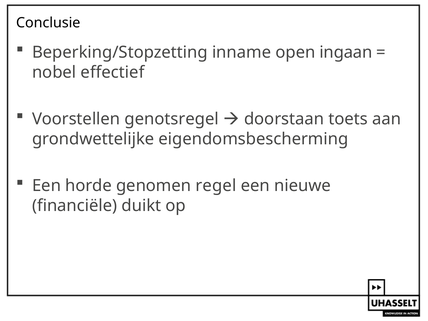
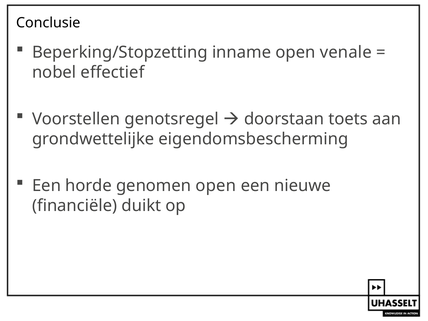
ingaan: ingaan -> venale (346, 52)
genomen regel: regel -> open (216, 186)
